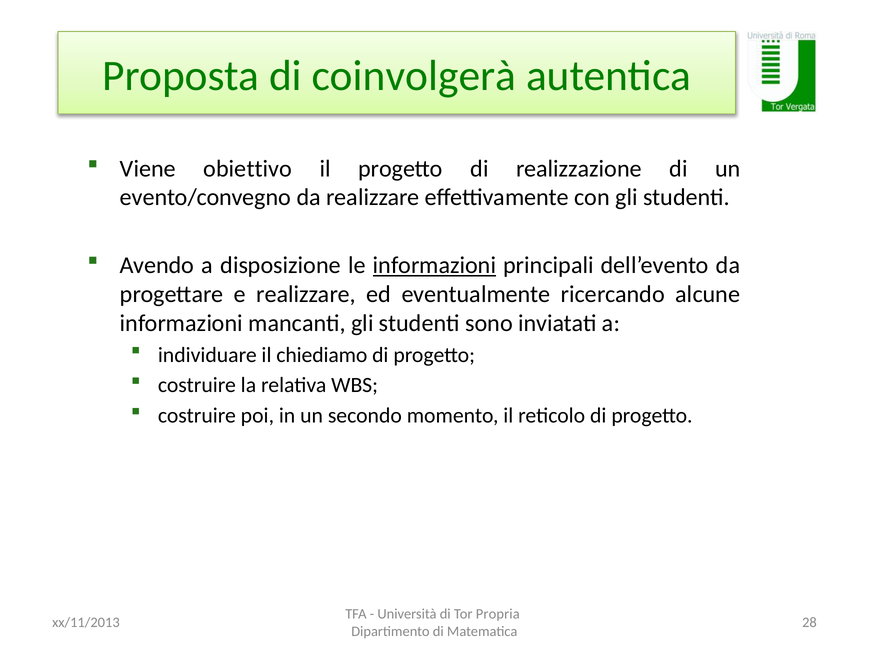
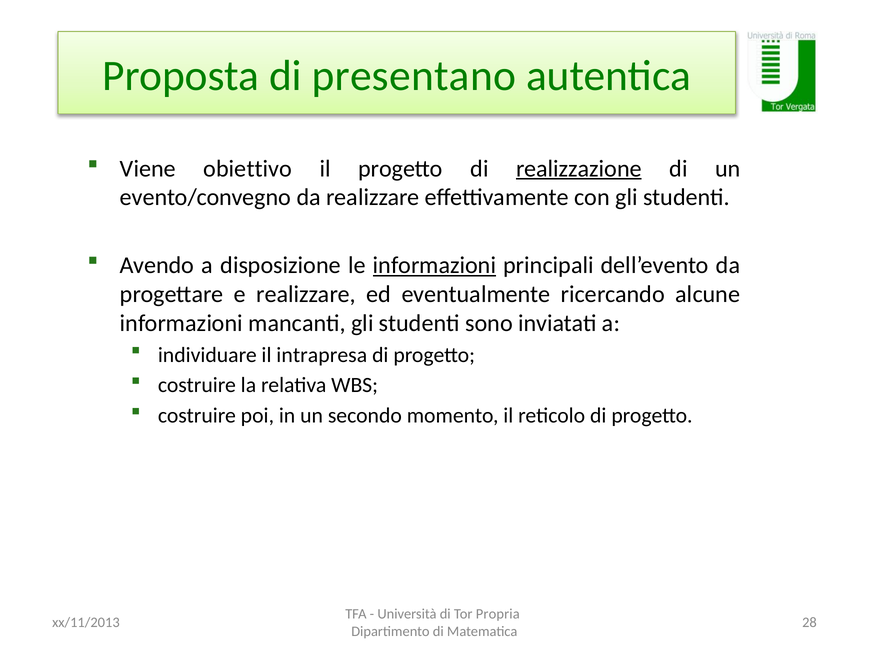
coinvolgerà: coinvolgerà -> presentano (414, 76)
realizzazione underline: none -> present (579, 168)
chiediamo: chiediamo -> intrapresa (322, 355)
